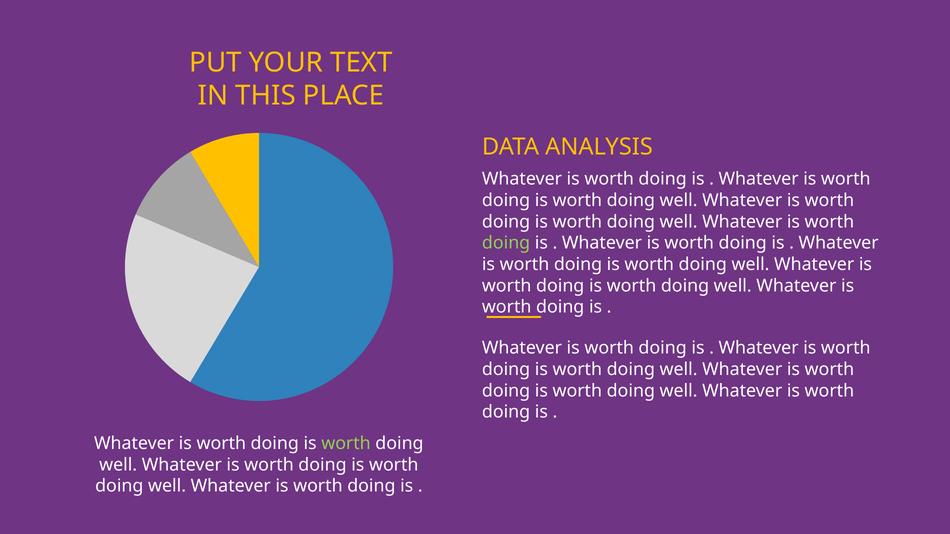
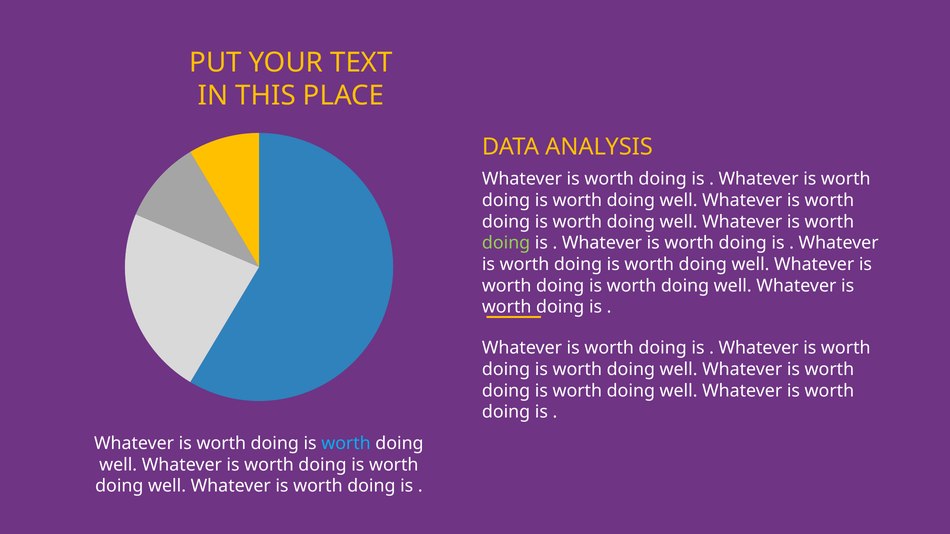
worth colour: light green -> light blue (346, 444)
